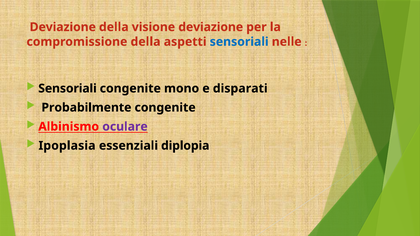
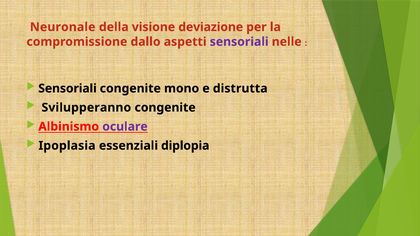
Deviazione: Deviazione -> Neuronale (63, 27)
compromissione della: della -> dallo (146, 42)
sensoriali colour: blue -> purple (239, 42)
disparati: disparati -> distrutta (240, 89)
Probabilmente: Probabilmente -> Svilupperanno (86, 108)
